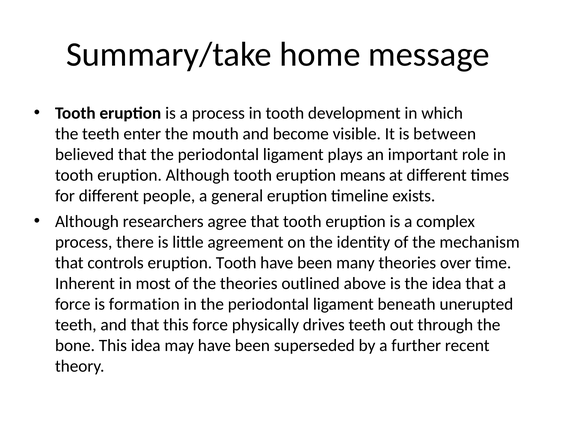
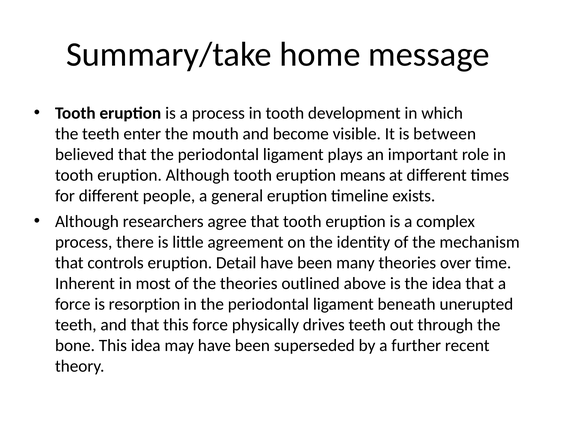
eruption Tooth: Tooth -> Detail (236, 263)
formation: formation -> resorption (144, 304)
